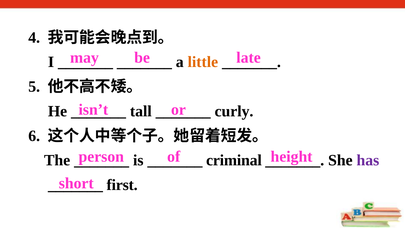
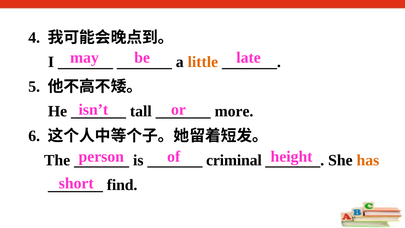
curly: curly -> more (234, 111)
has colour: purple -> orange (368, 160)
first: first -> find (122, 185)
